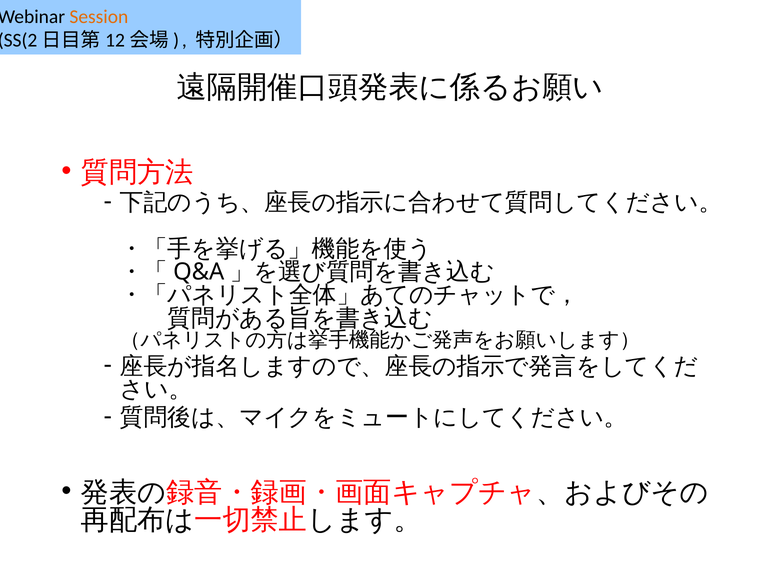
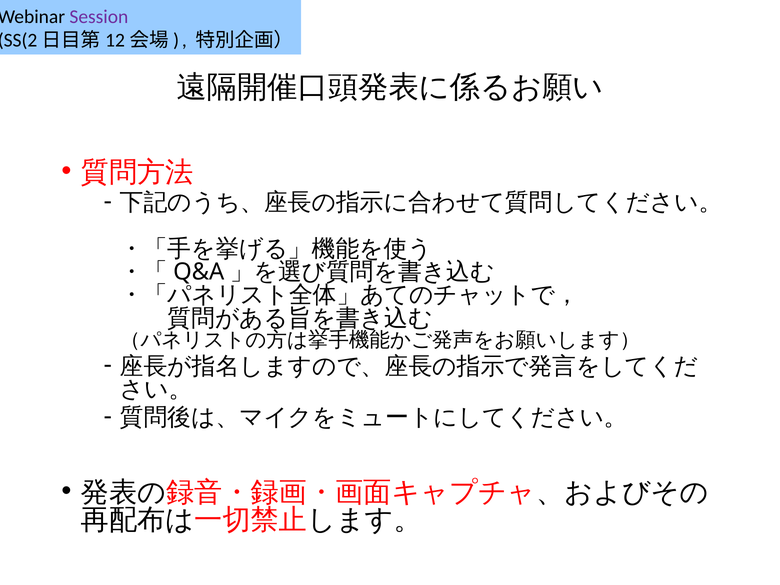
Session colour: orange -> purple (99, 17)
